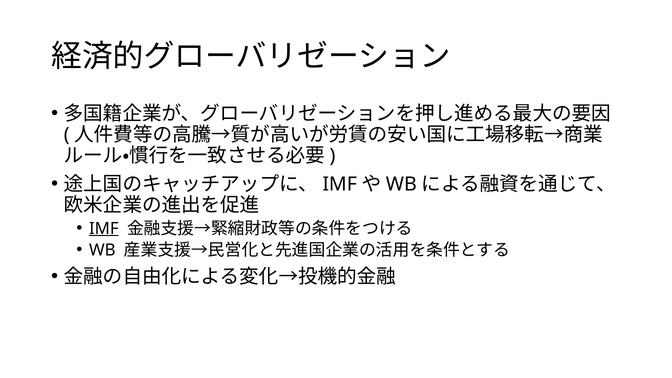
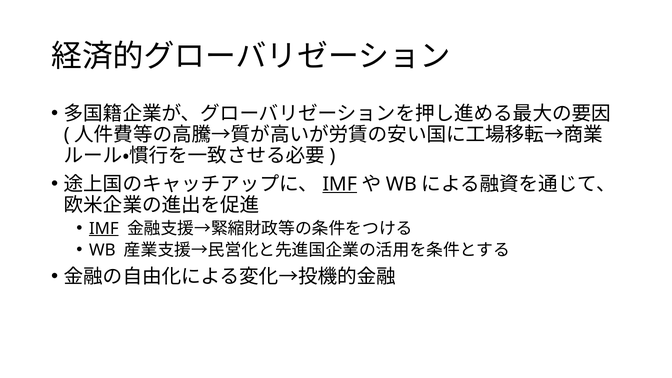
IMF underline: none -> present (340, 184)
